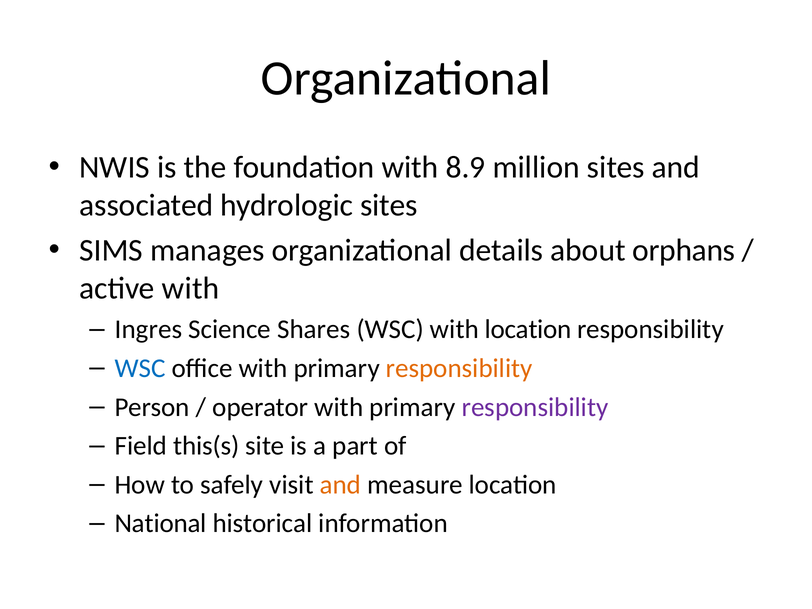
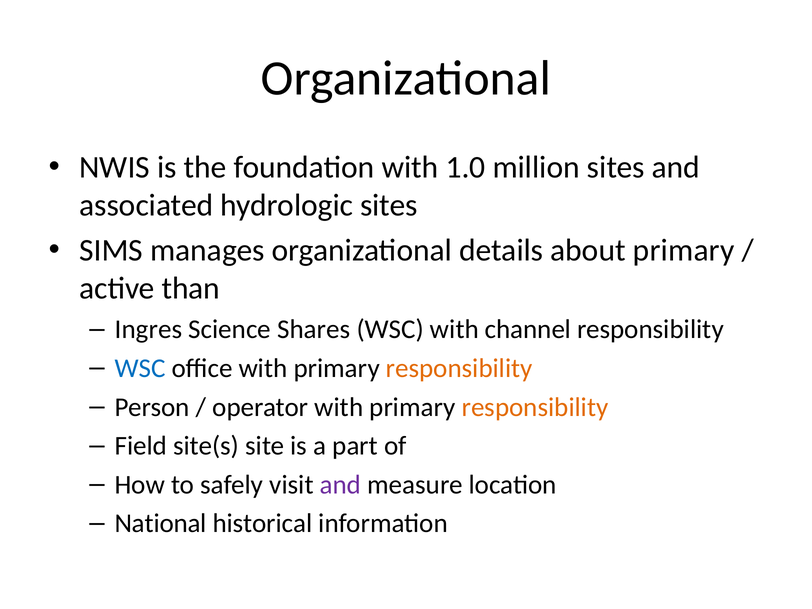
8.9: 8.9 -> 1.0 (465, 167)
about orphans: orphans -> primary (684, 250)
active with: with -> than (191, 288)
with location: location -> channel (528, 330)
responsibility colour: purple -> orange (535, 407)
this(s: this(s -> site(s (206, 446)
and colour: orange -> purple (340, 485)
